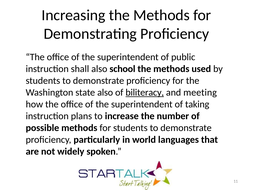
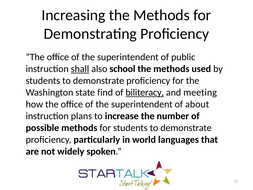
shall underline: none -> present (80, 69)
state also: also -> find (105, 92)
taking: taking -> about (197, 104)
